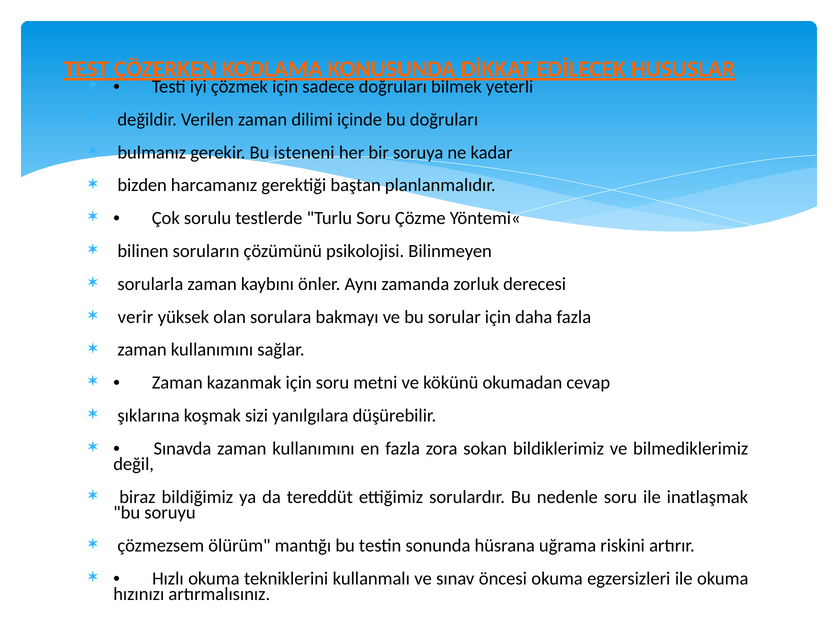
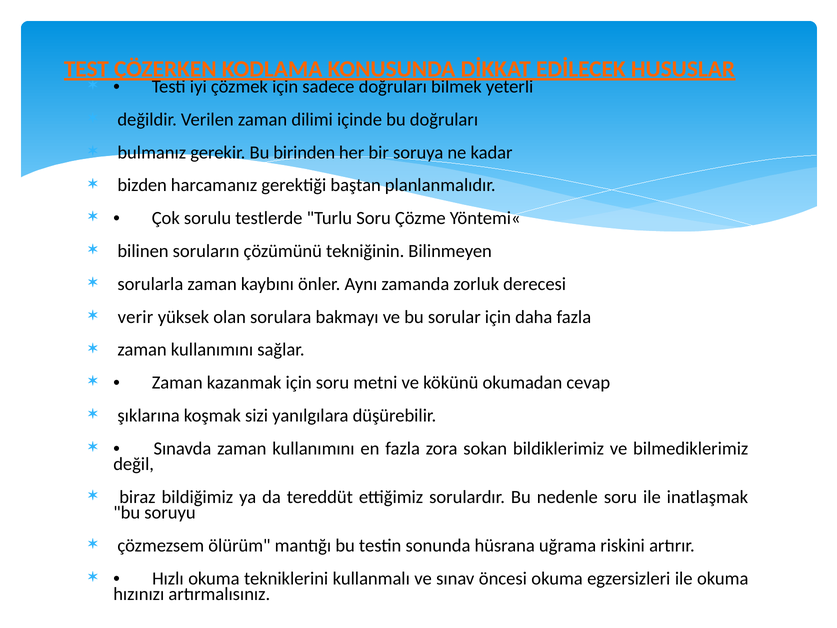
isteneni: isteneni -> birinden (304, 152)
psikolojisi: psikolojisi -> tekniğinin (365, 251)
